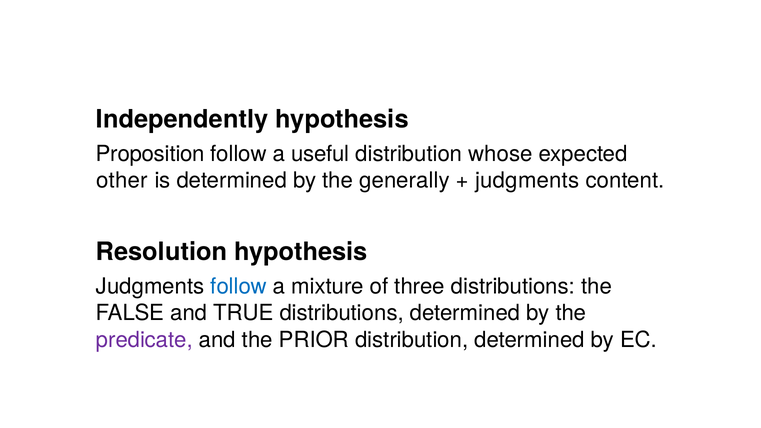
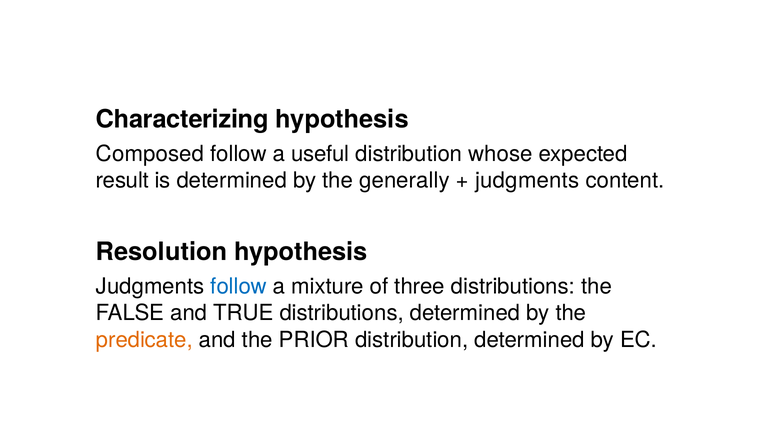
Independently: Independently -> Characterizing (182, 120)
Proposition: Proposition -> Composed (150, 154)
other: other -> result (122, 181)
predicate colour: purple -> orange (144, 340)
